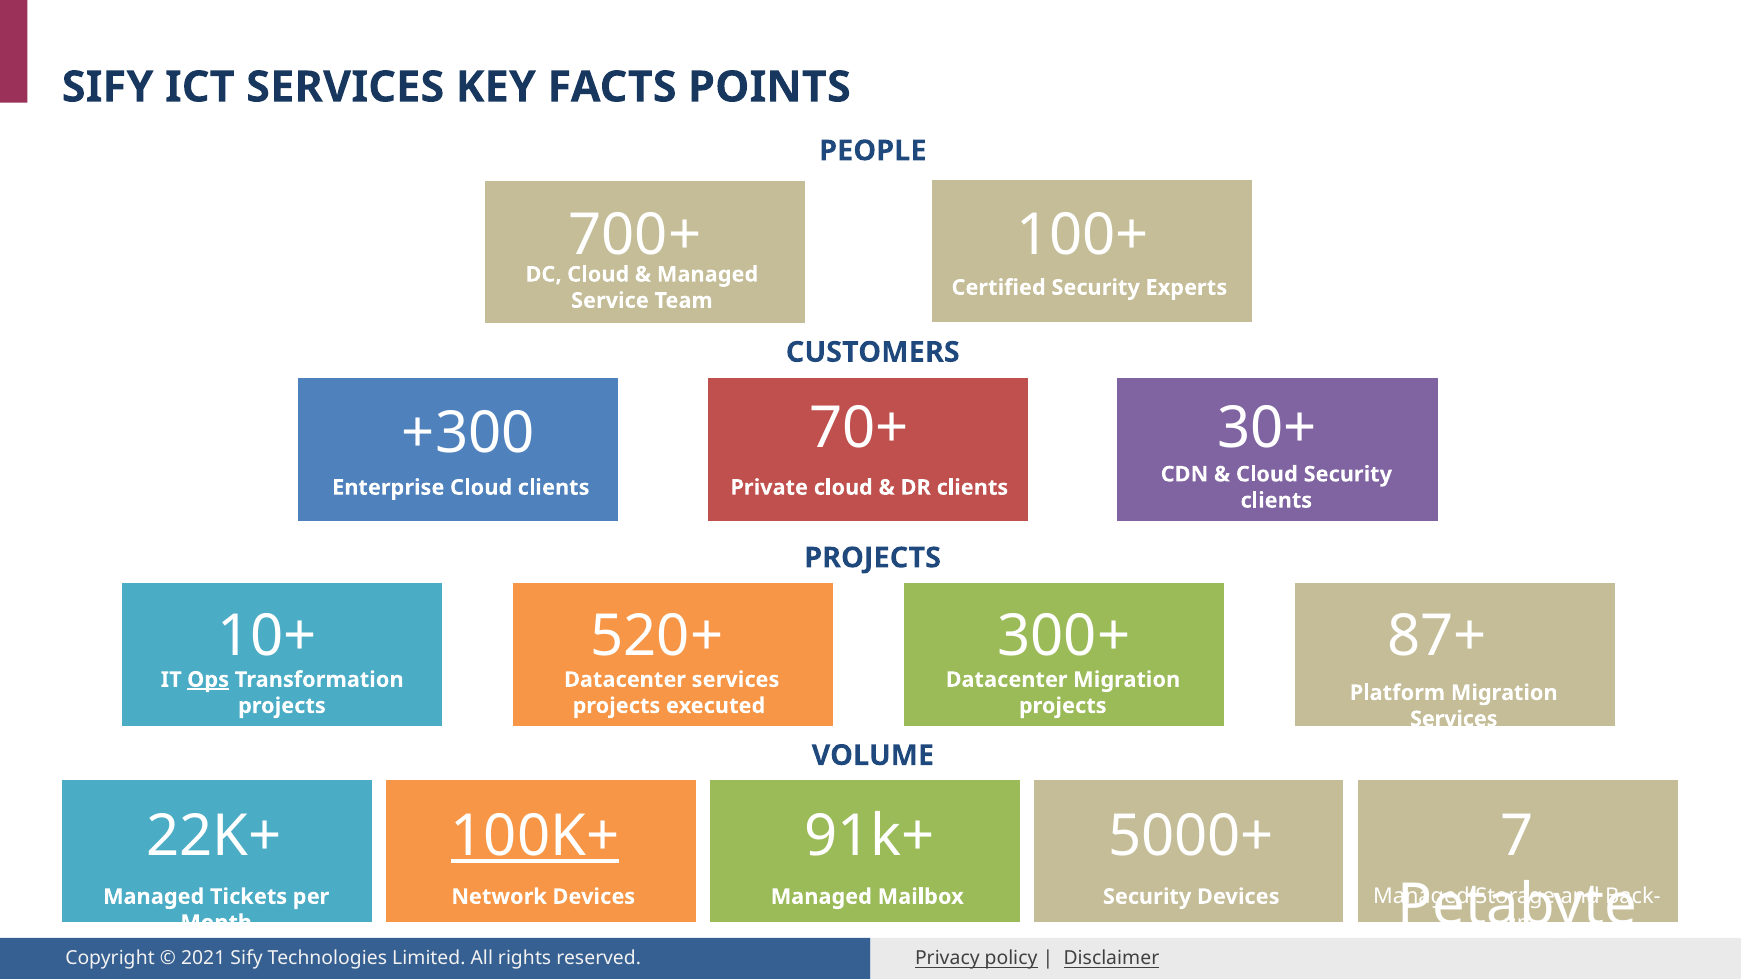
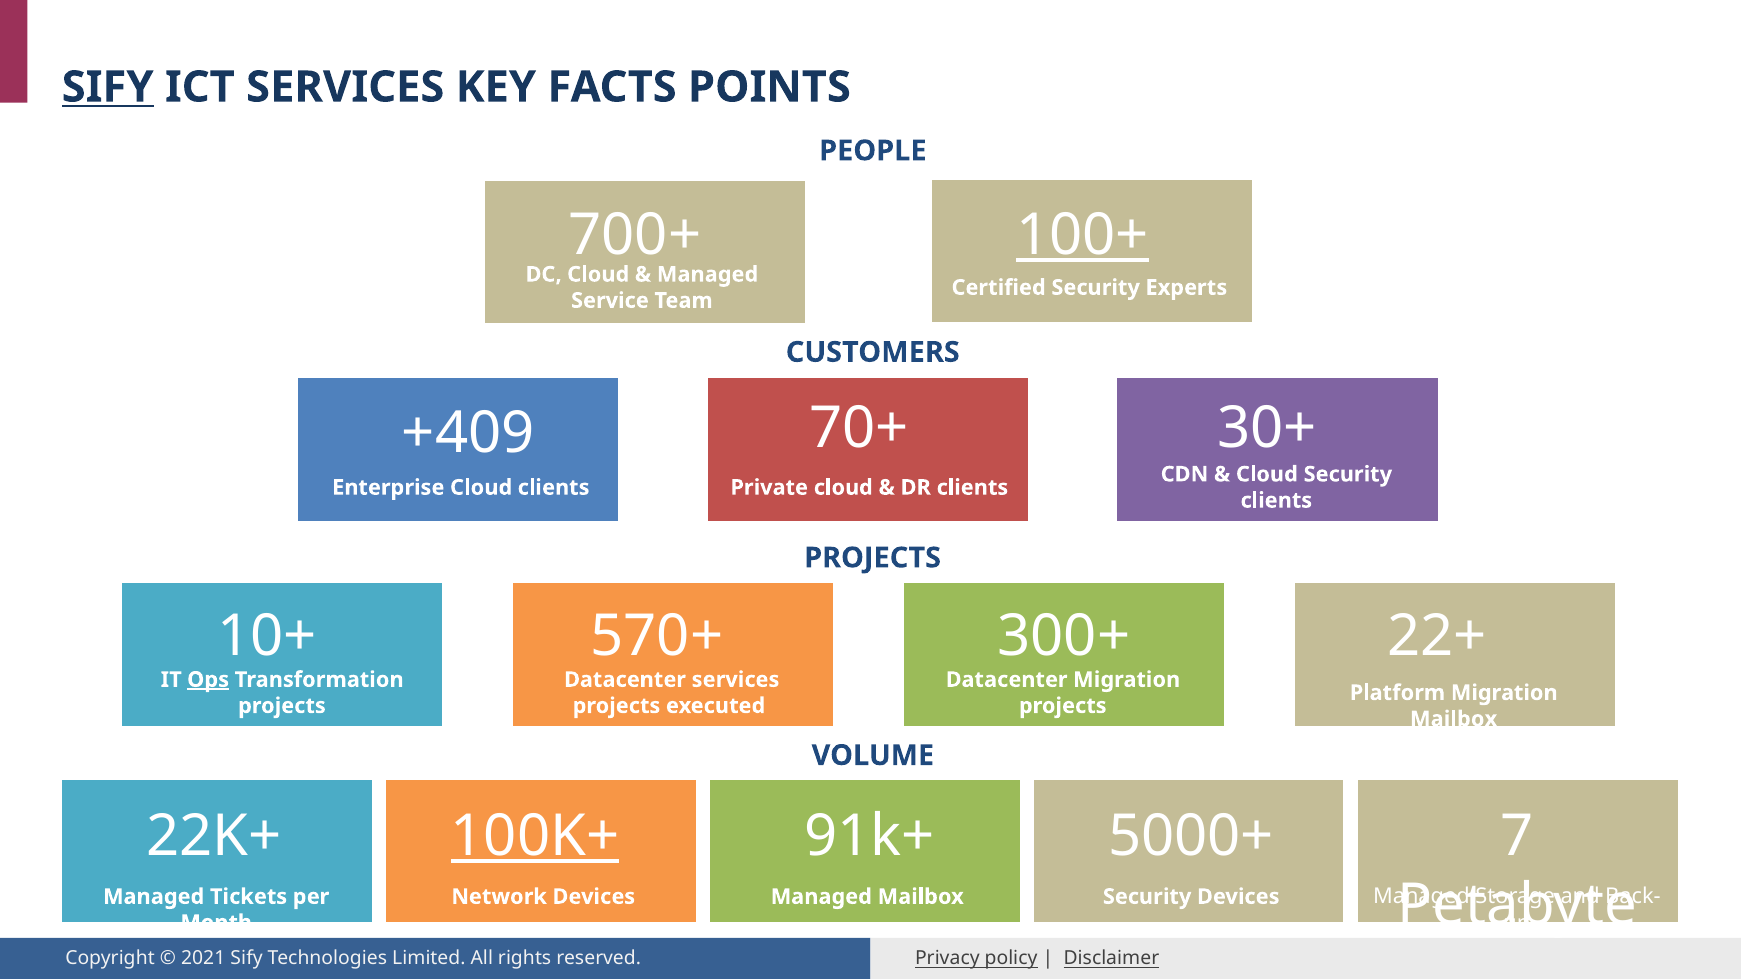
SIFY underline: none -> present (108, 87)
100+ underline: none -> present (1083, 235)
+300: +300 -> +409 (468, 434)
520+: 520+ -> 570+ (657, 637)
87+: 87+ -> 22+ (1437, 637)
Services: Services -> Mailbox (1454, 719)
